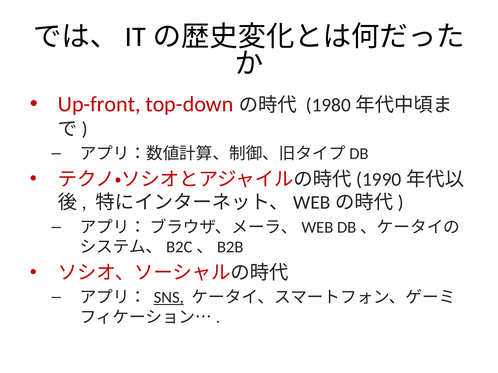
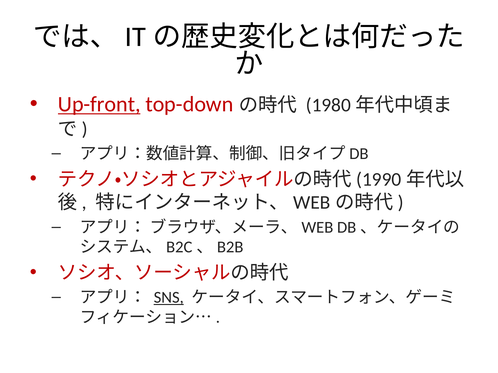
Up-front underline: none -> present (99, 104)
